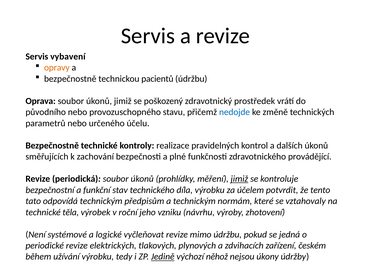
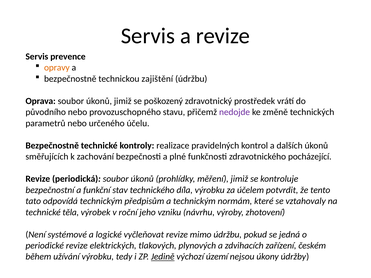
vybavení: vybavení -> prevence (68, 57)
pacientů: pacientů -> zajištění (157, 79)
nedojde colour: blue -> purple (235, 112)
provádějící: provádějící -> pocházející (310, 157)
jimiž underline: present -> none (239, 179)
něhož: něhož -> území (217, 257)
